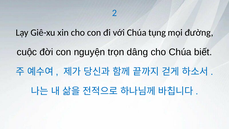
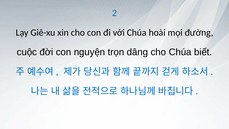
tụng: tụng -> hoài (157, 33)
